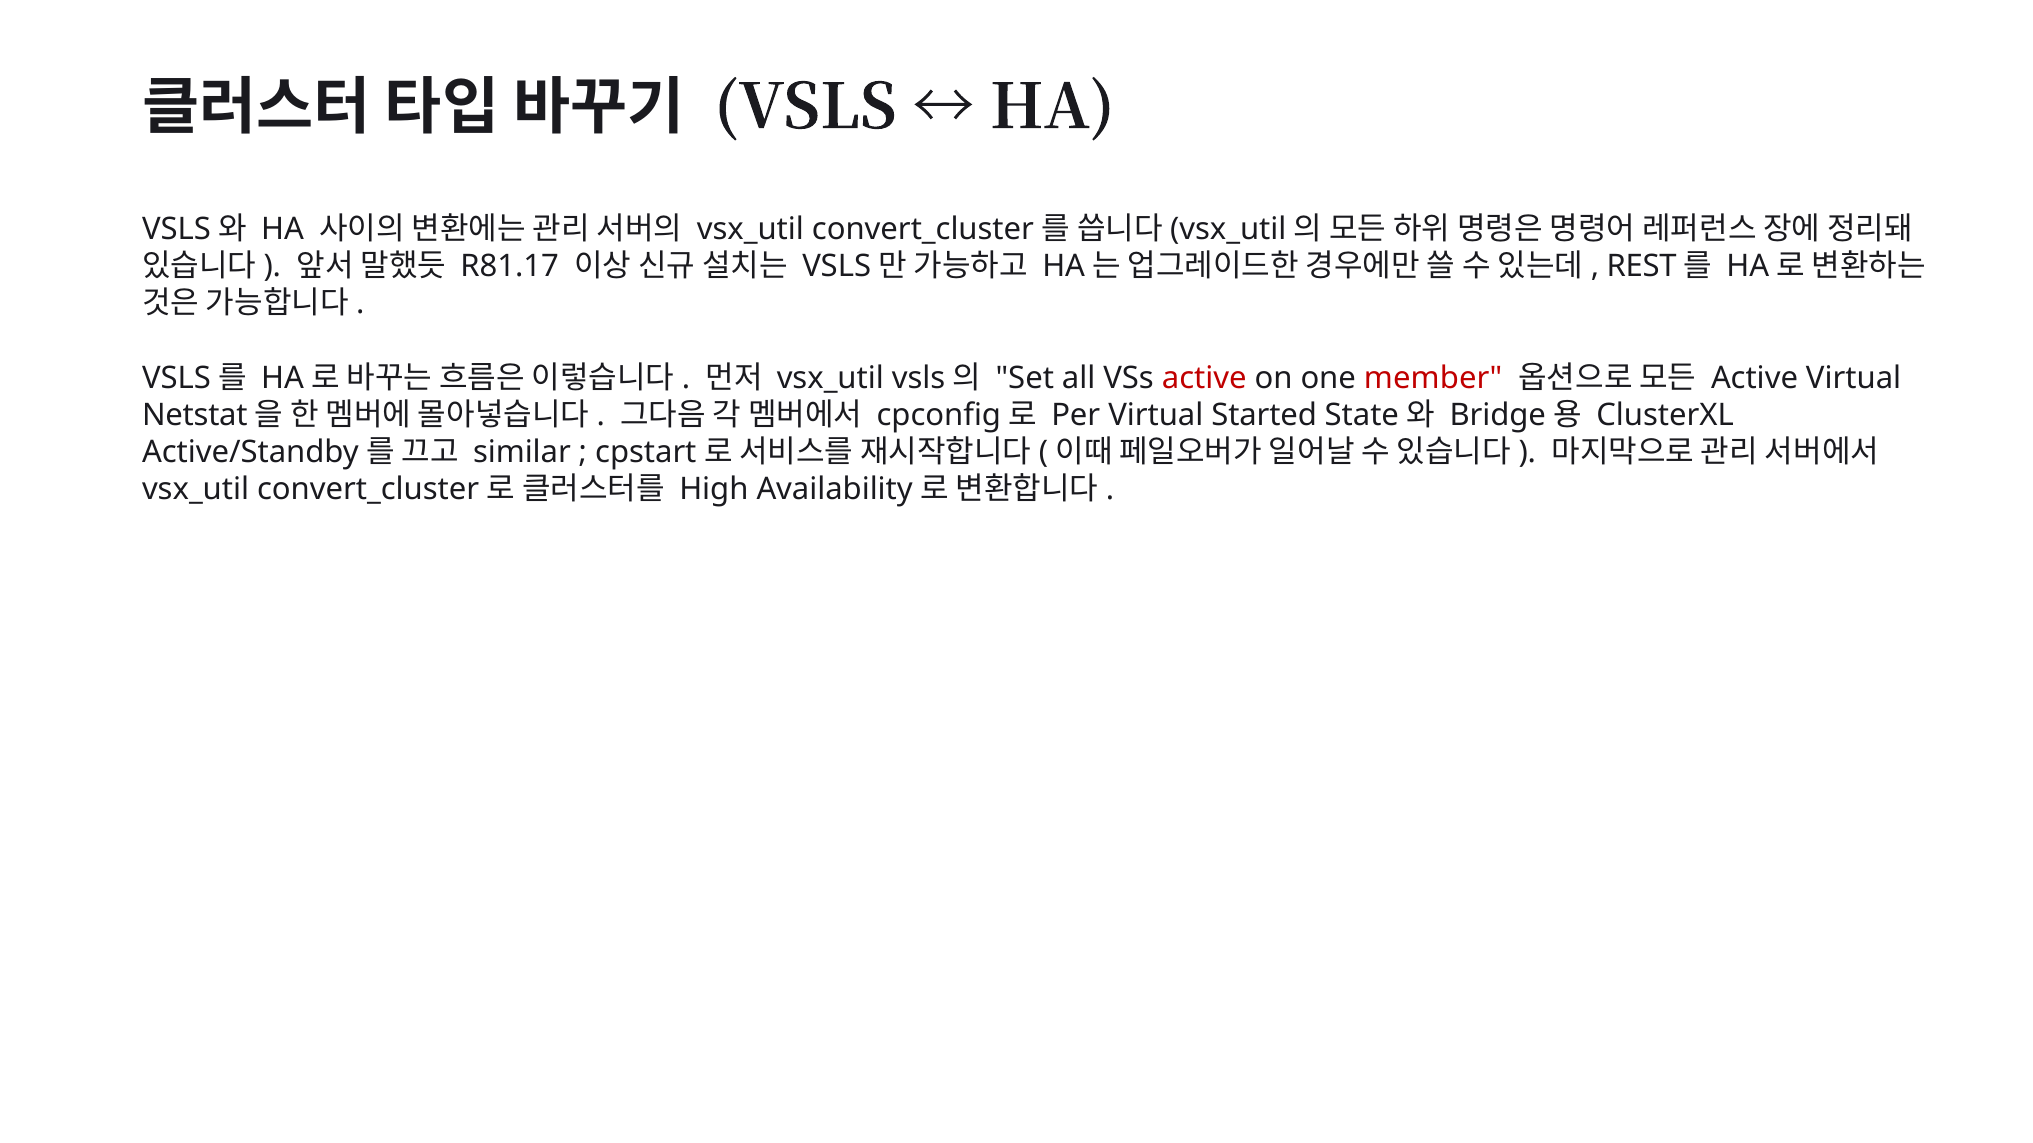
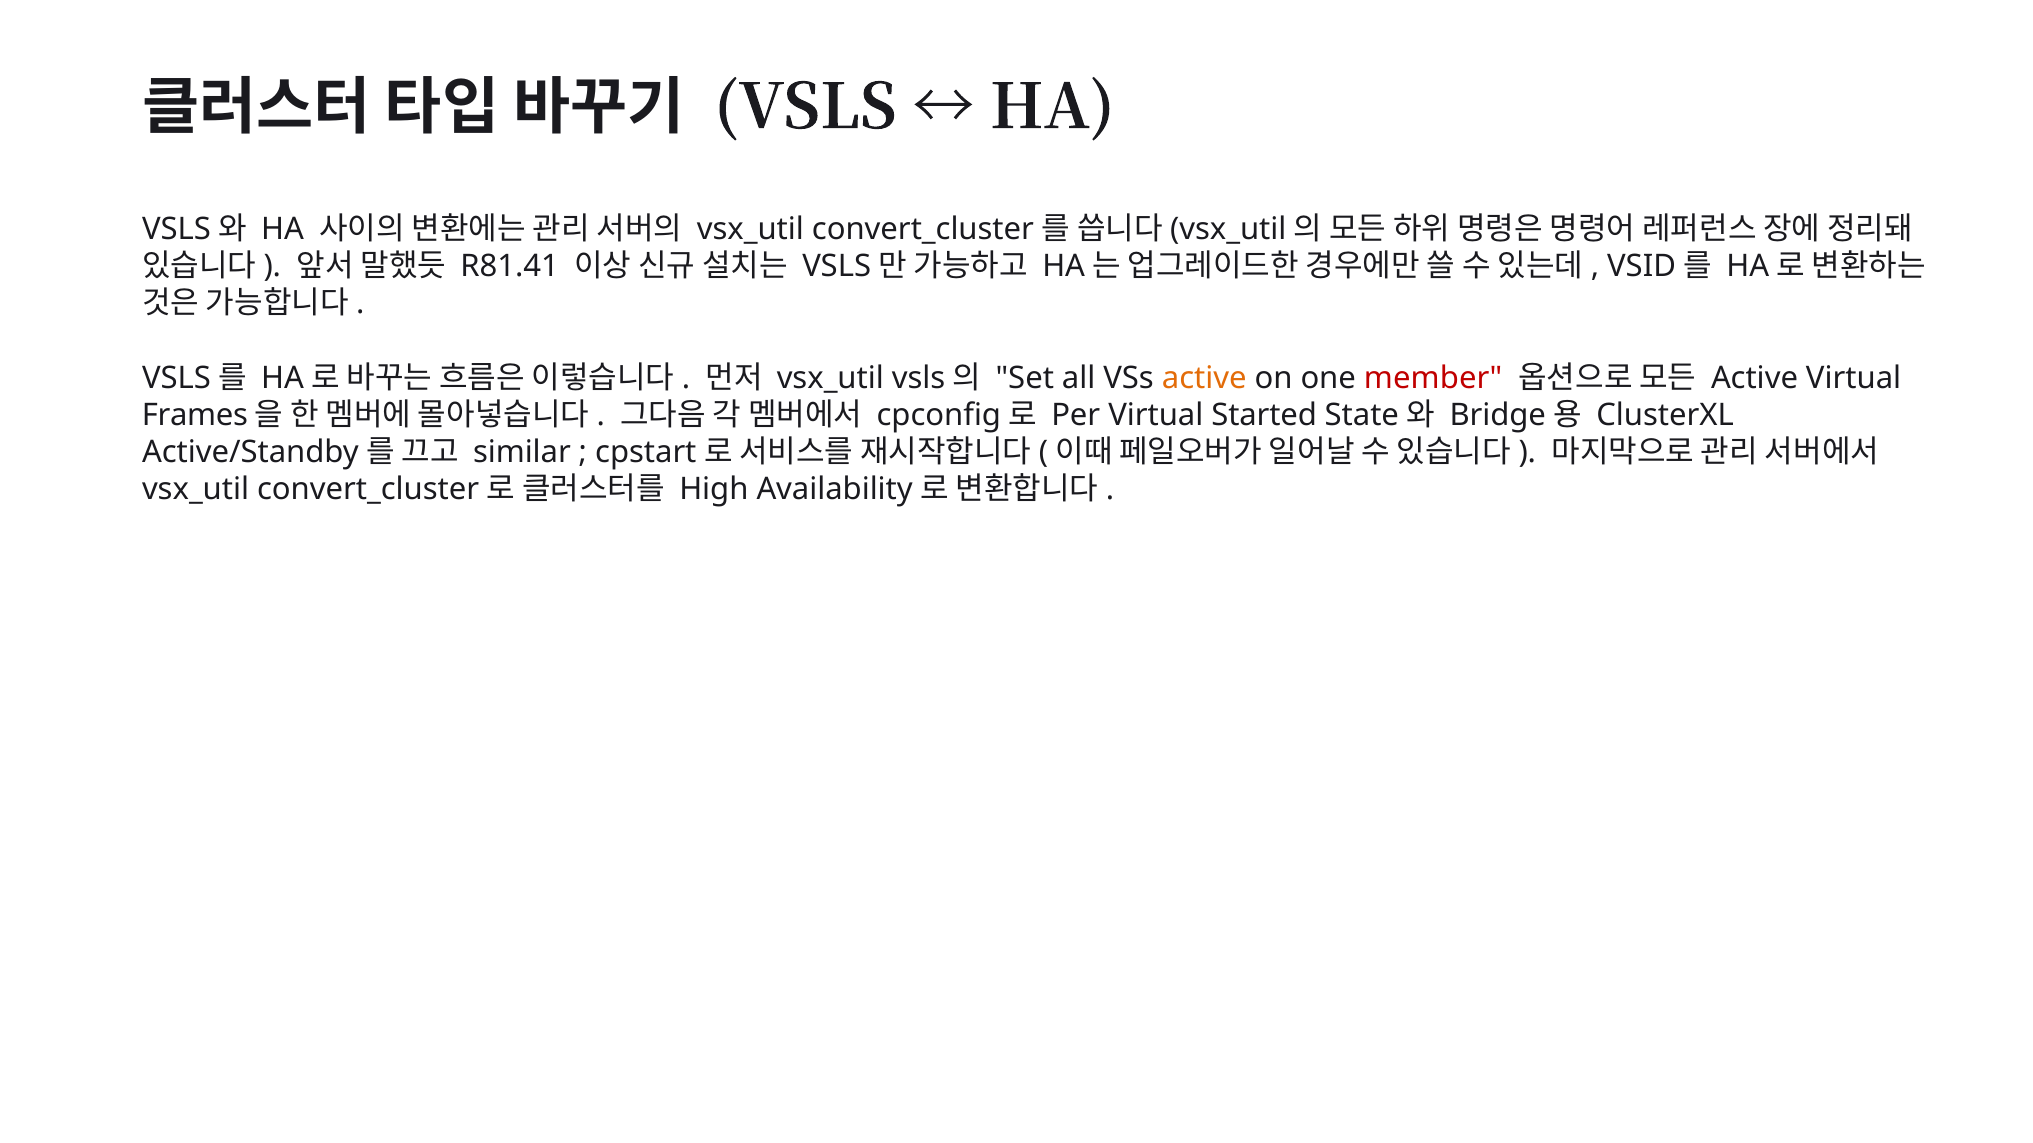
R81.17: R81.17 -> R81.41 (510, 266)
REST: REST -> VSID (1642, 266)
active colour: red -> orange (1204, 378)
Netstat: Netstat -> Frames (195, 415)
